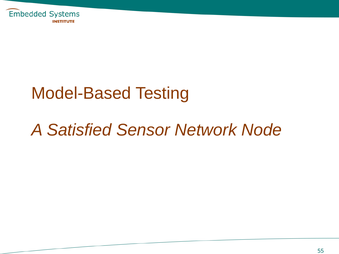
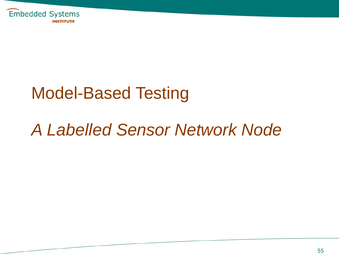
Satisfied: Satisfied -> Labelled (79, 130)
